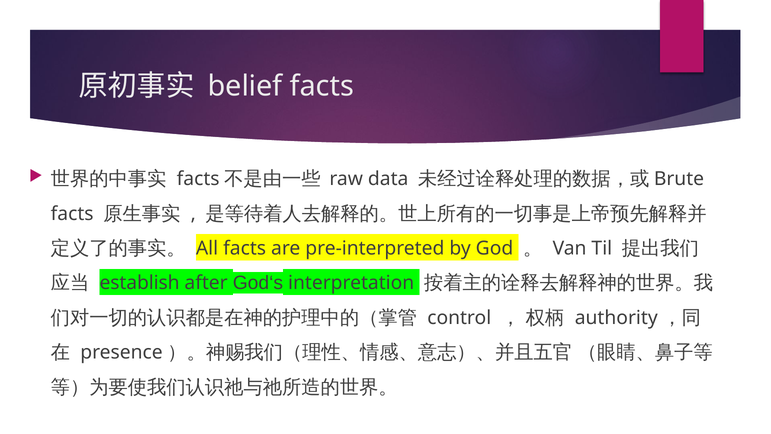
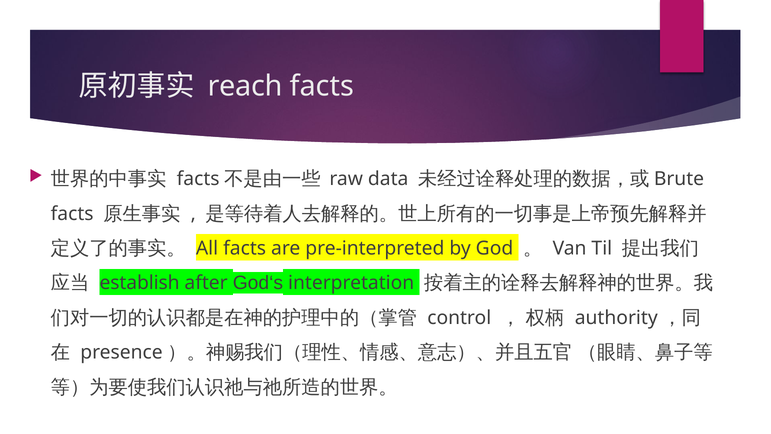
belief: belief -> reach (245, 86)
